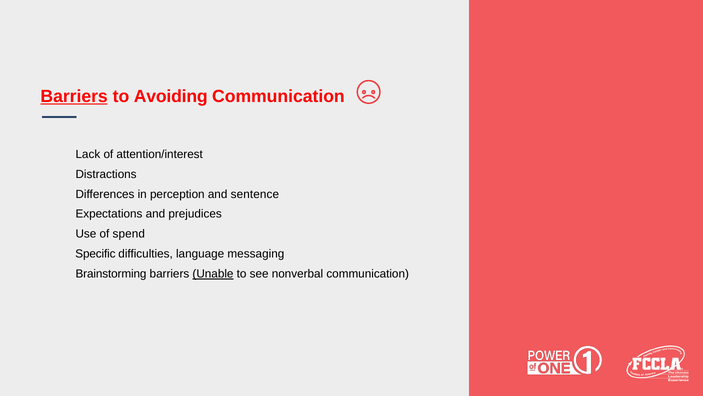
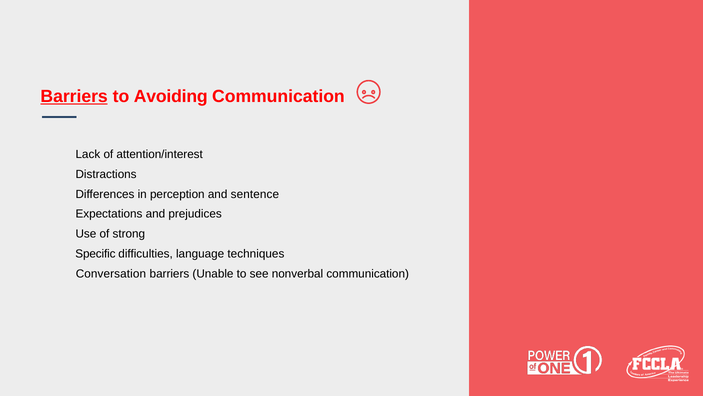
spend: spend -> strong (129, 234)
messaging: messaging -> techniques (256, 254)
Brainstorming: Brainstorming -> Conversation (111, 274)
Unable underline: present -> none (213, 274)
